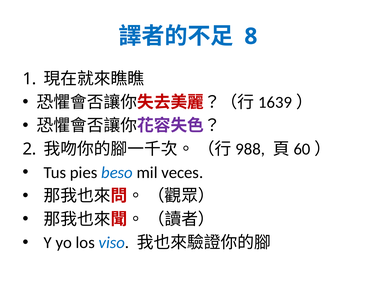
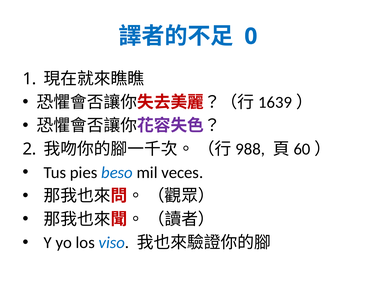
8: 8 -> 0 (251, 36)
